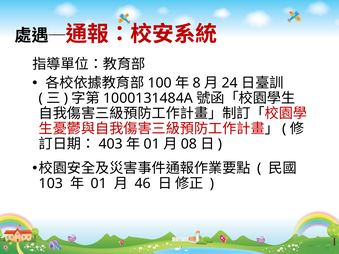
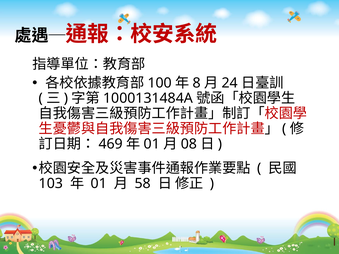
403: 403 -> 469 (111, 144)
46: 46 -> 58 (143, 184)
